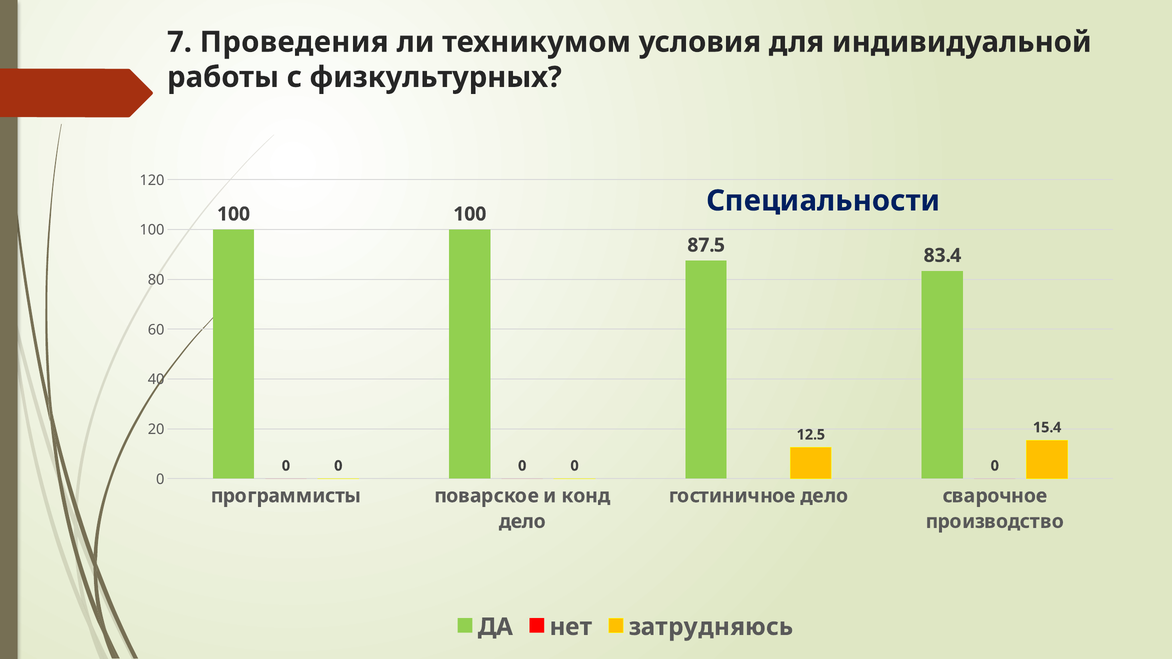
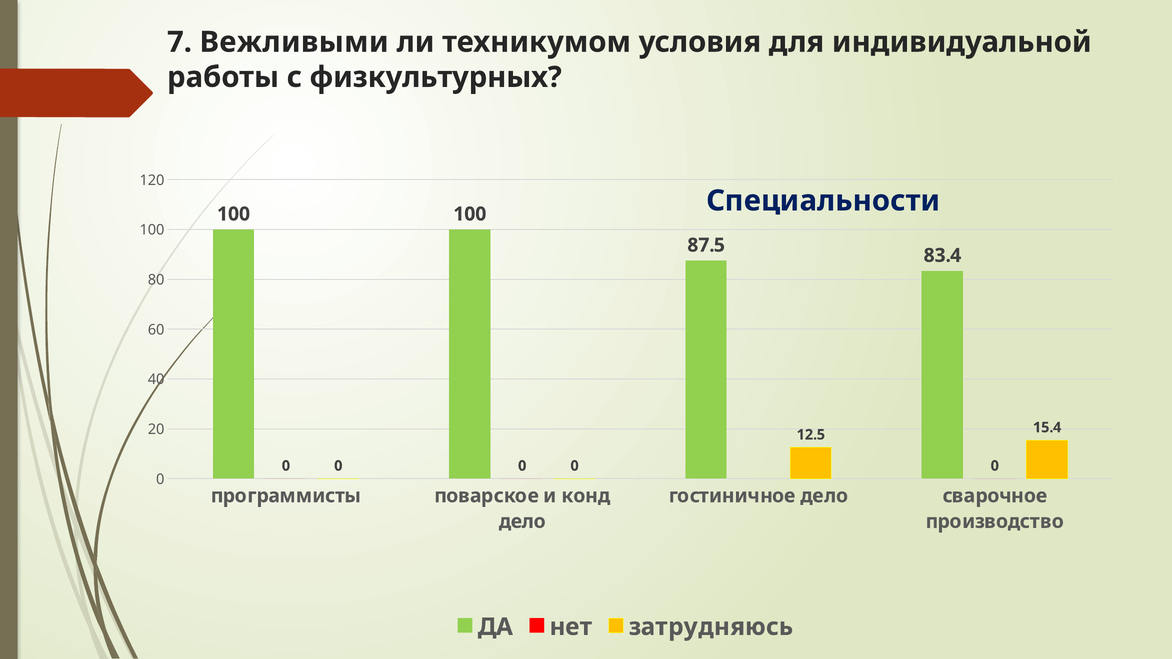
Проведения: Проведения -> Вежливыми (294, 42)
